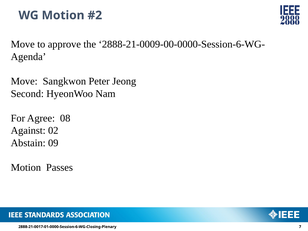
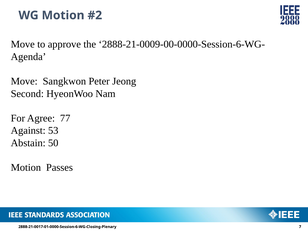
08: 08 -> 77 (65, 118)
02: 02 -> 53 (53, 131)
09: 09 -> 50 (53, 143)
